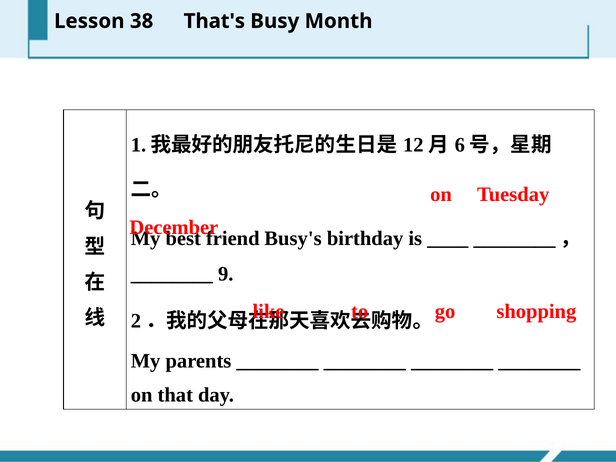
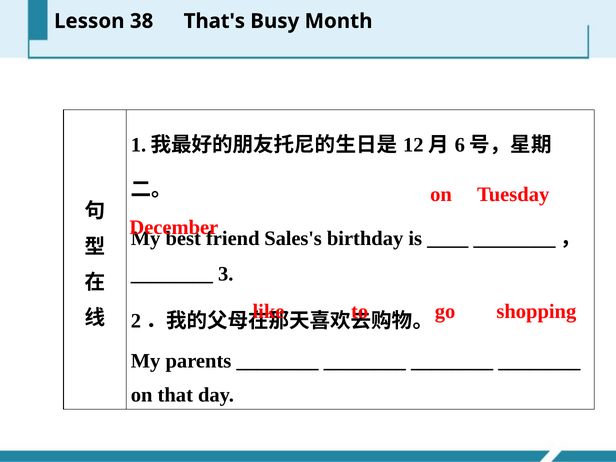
Busy's: Busy's -> Sales's (293, 238)
9: 9 -> 3 (226, 274)
